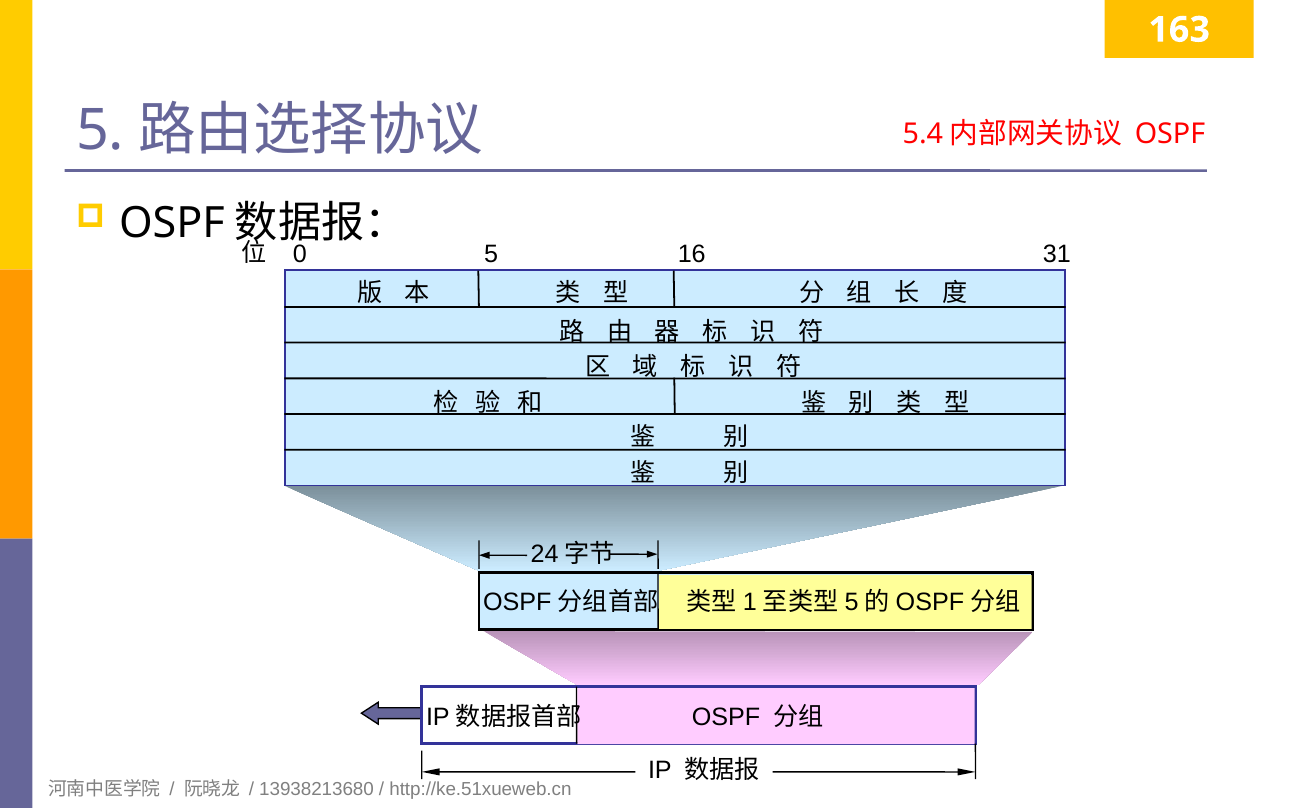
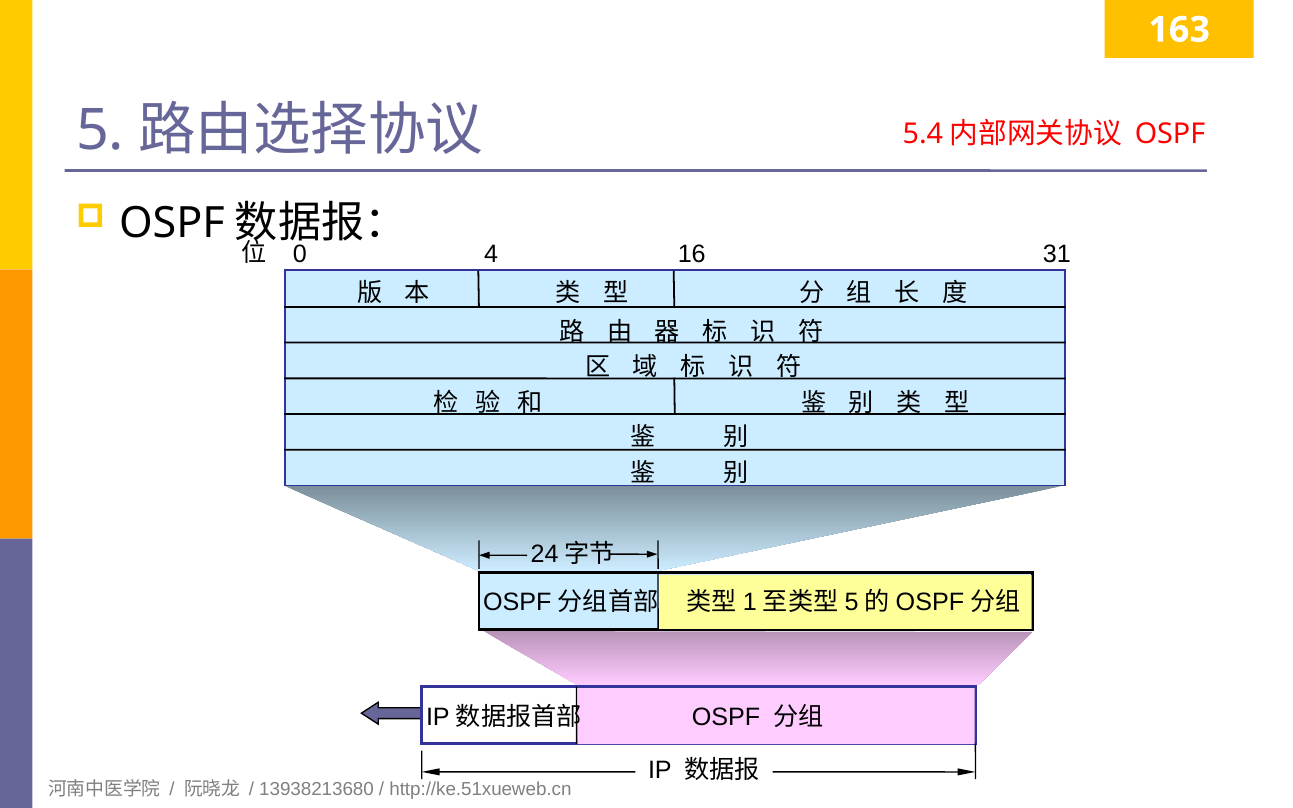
0 5: 5 -> 4 (491, 254)
